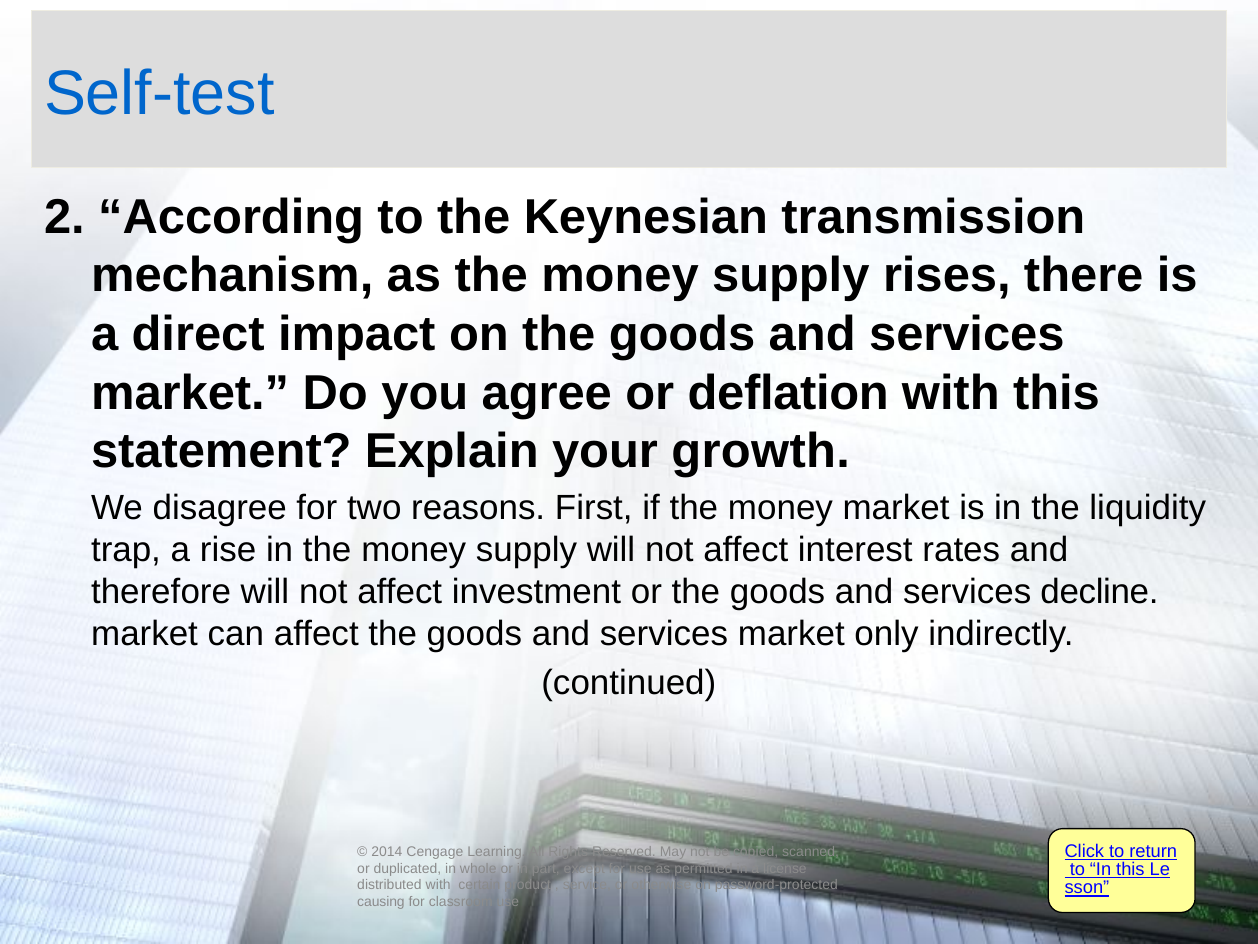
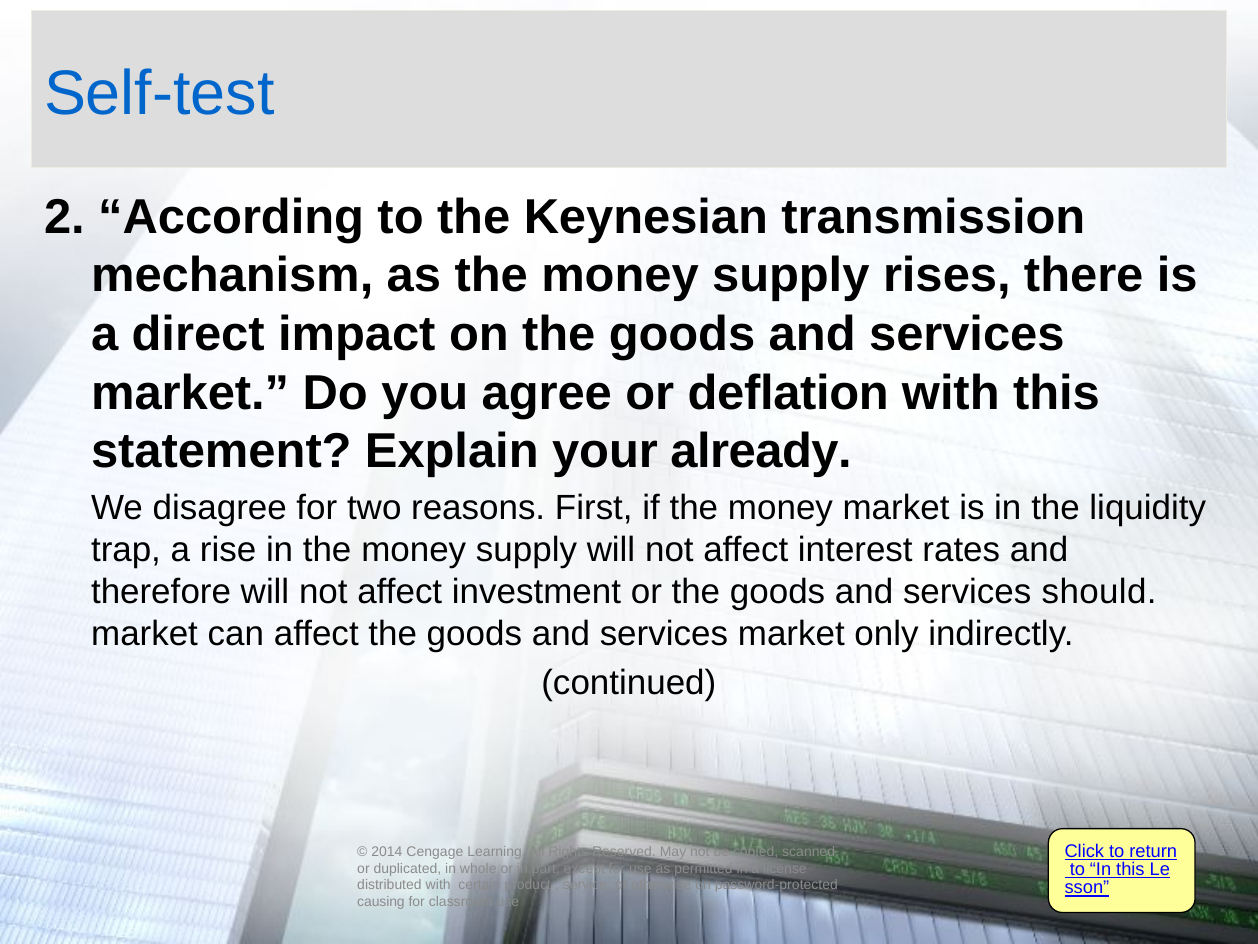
growth: growth -> already (761, 451)
decline: decline -> should (1099, 592)
